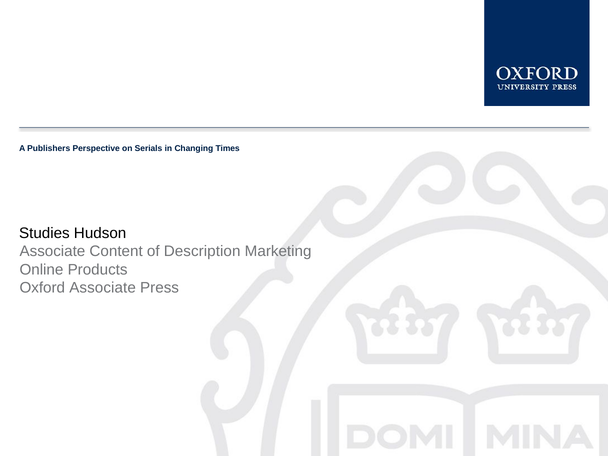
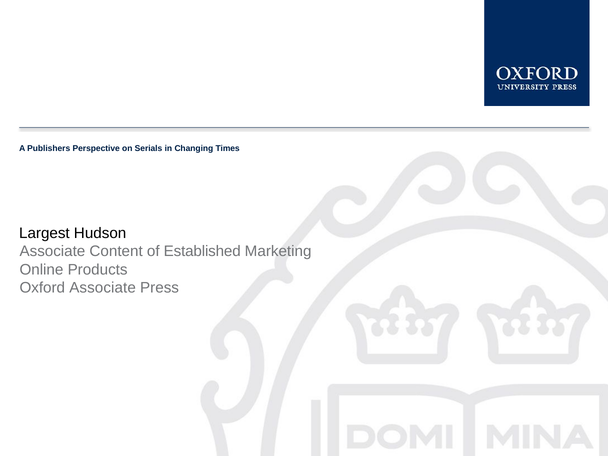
Studies: Studies -> Largest (44, 233)
Description: Description -> Established (202, 251)
